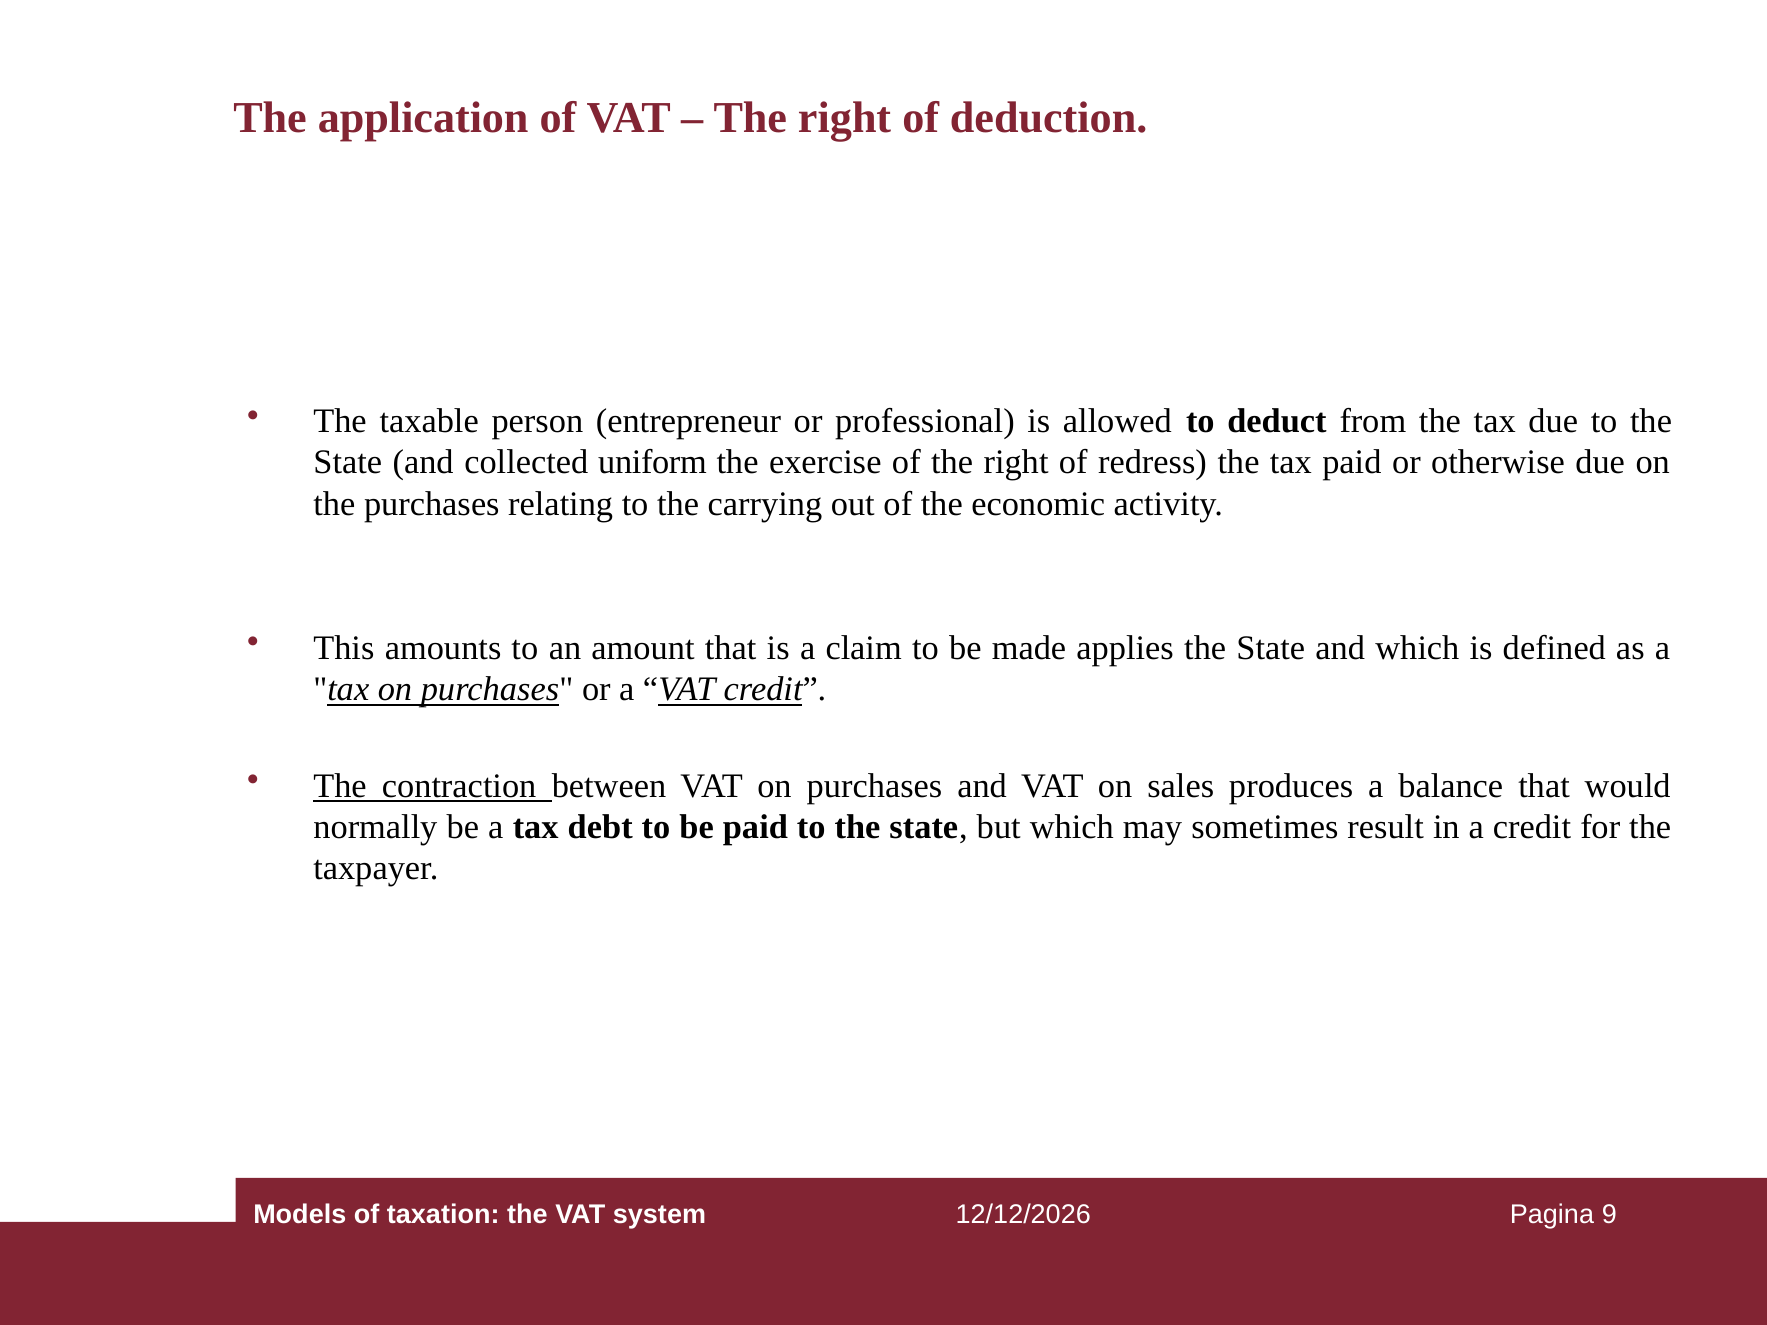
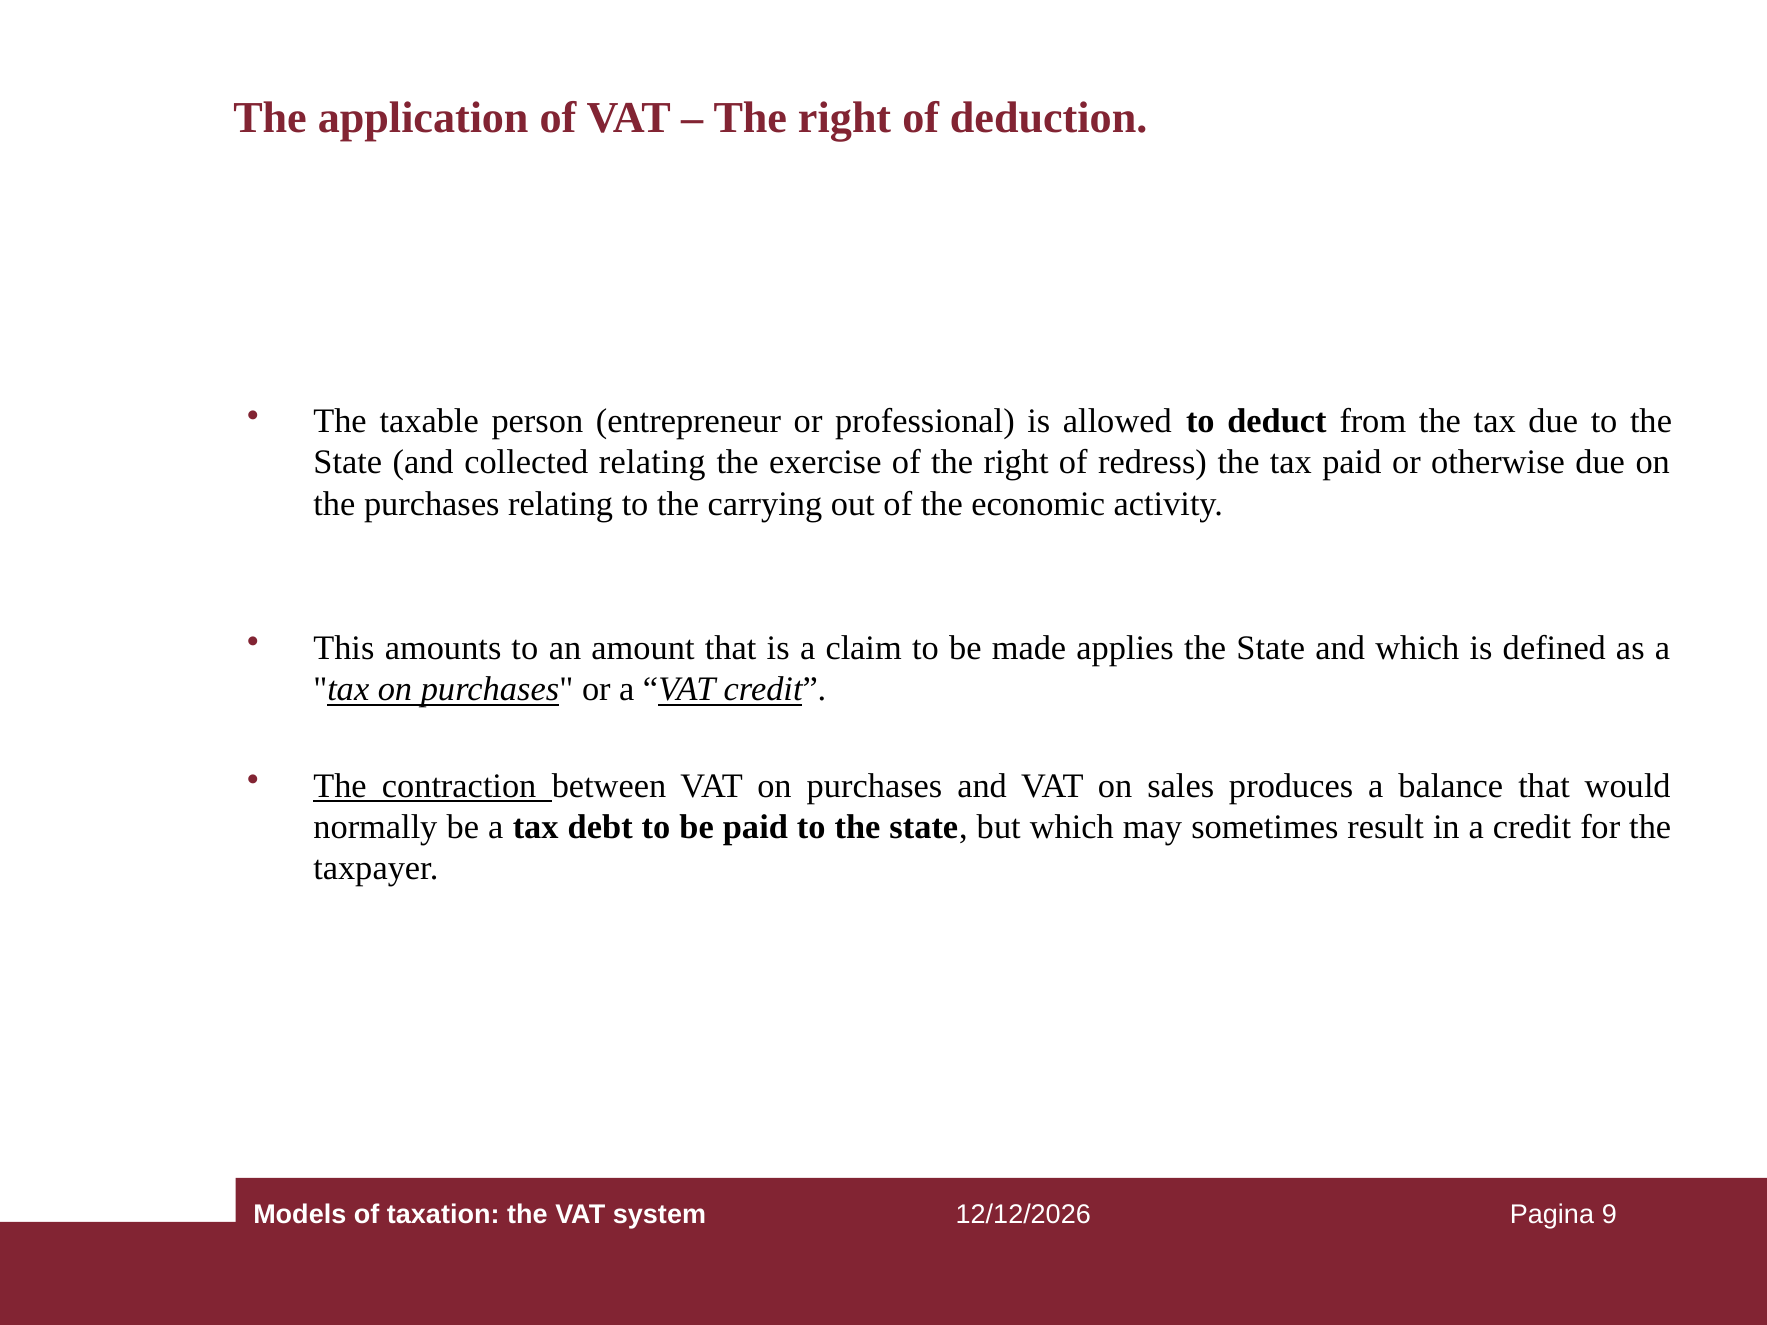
collected uniform: uniform -> relating (652, 463)
